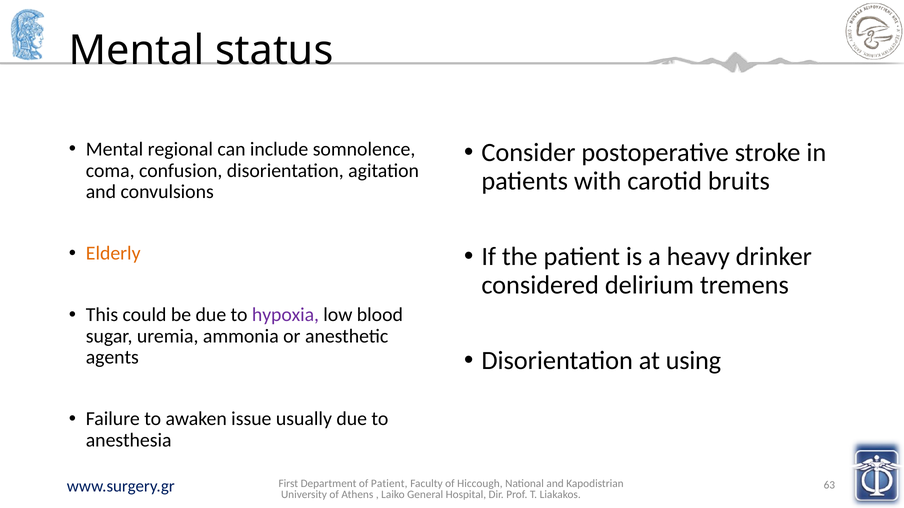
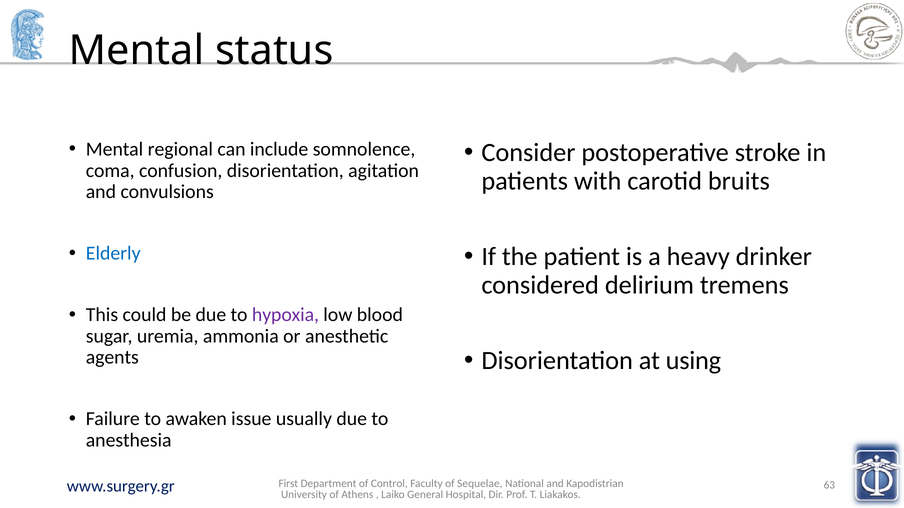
Elderly colour: orange -> blue (113, 254)
of Patient: Patient -> Control (389, 484)
Hiccough: Hiccough -> Sequelae (480, 484)
